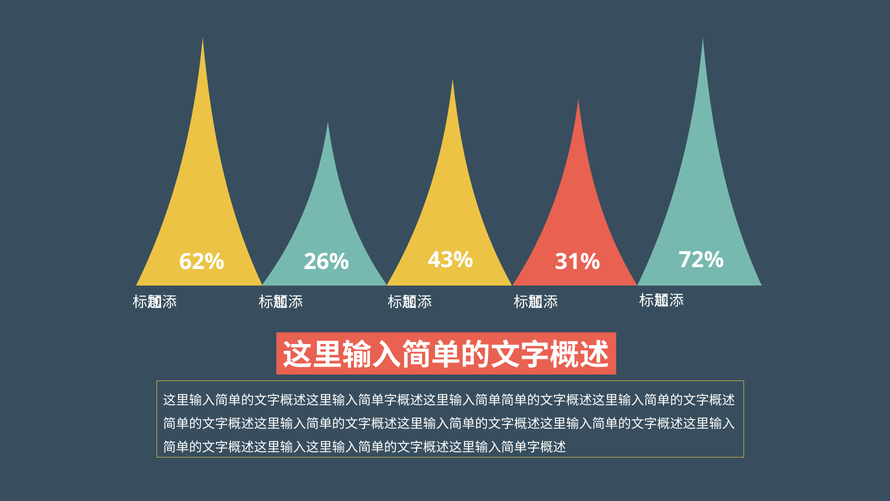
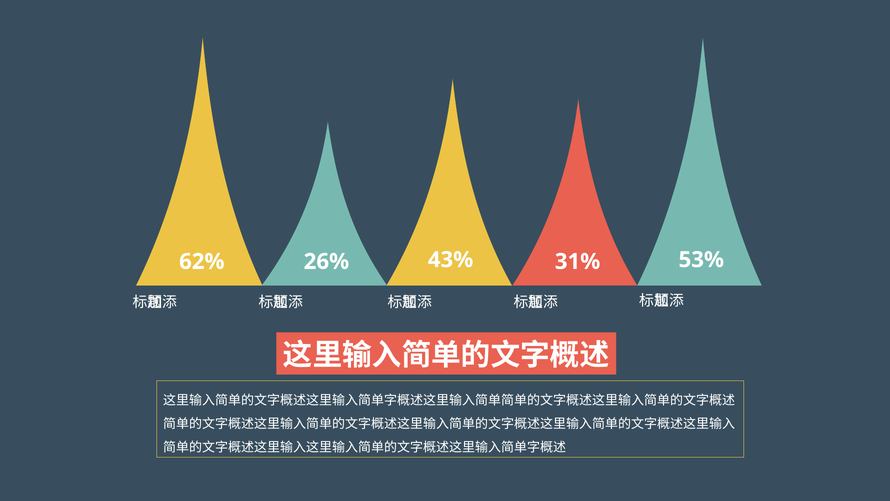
72%: 72% -> 53% (701, 260)
